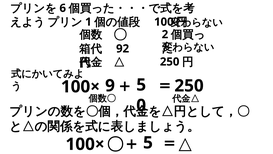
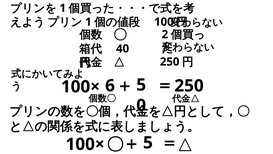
6: 6 -> 1 (63, 8)
92: 92 -> 40 (123, 49)
9: 9 -> 6 (110, 85)
